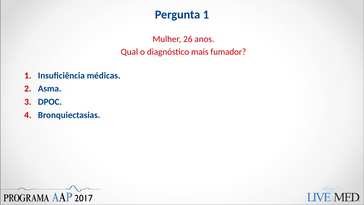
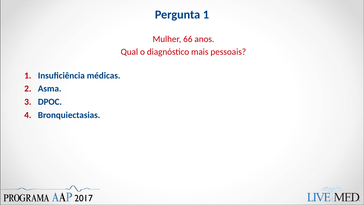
26: 26 -> 66 (188, 39)
fumador: fumador -> pessoais (228, 52)
